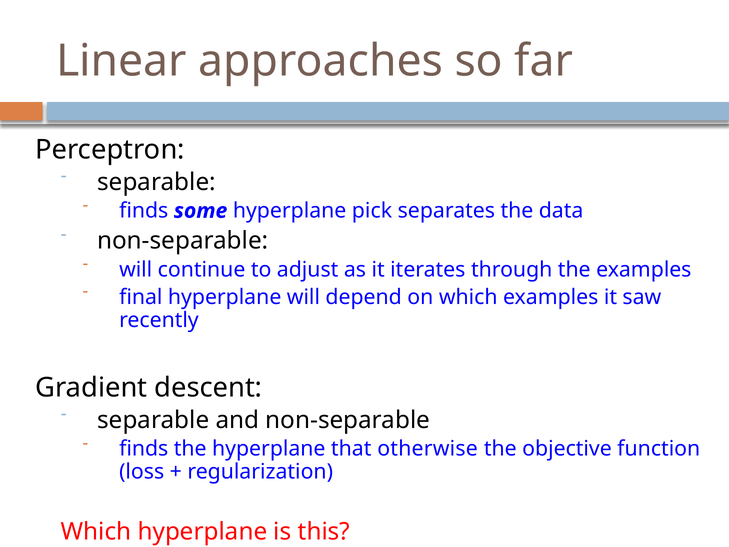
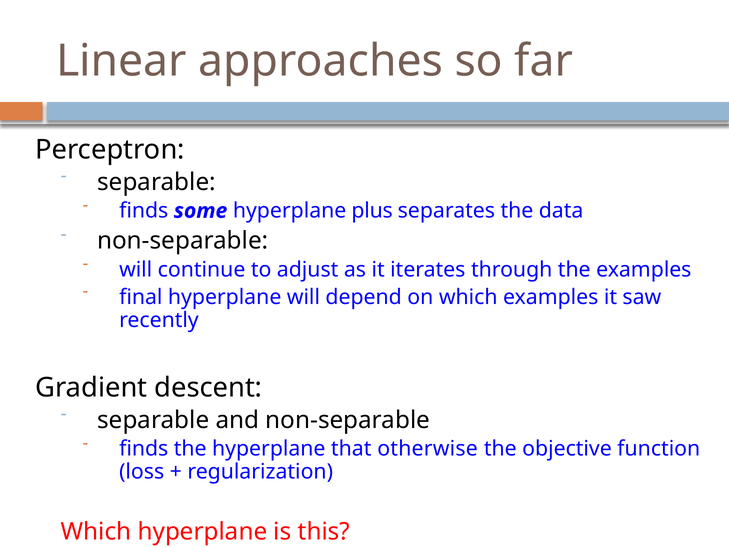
pick: pick -> plus (372, 211)
